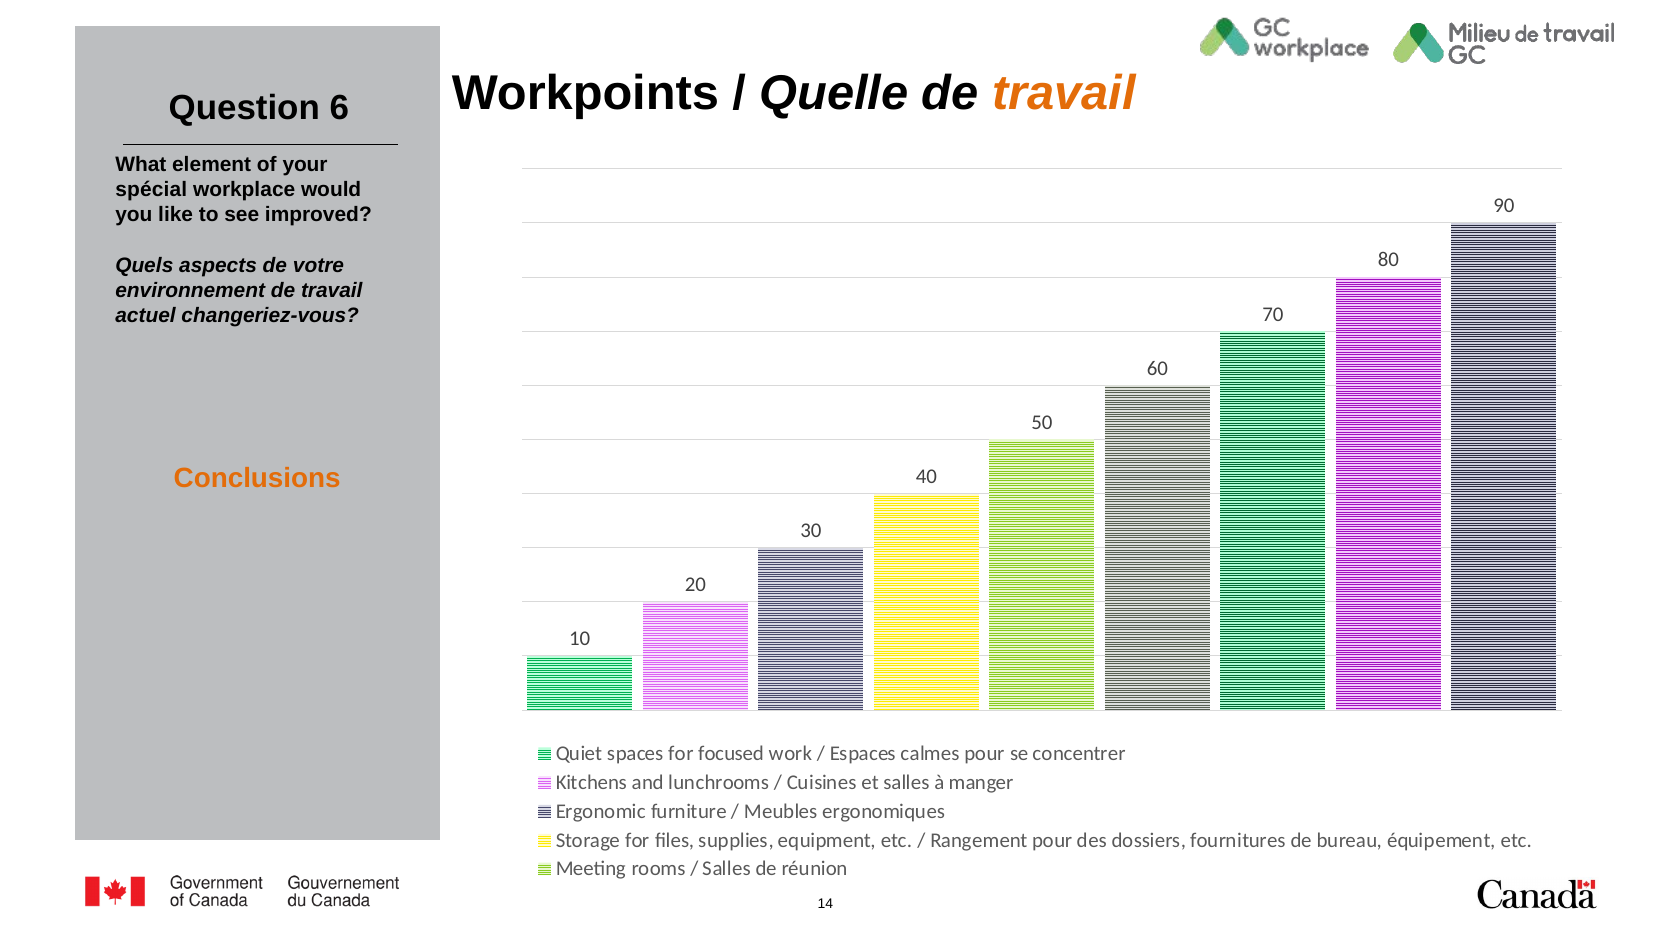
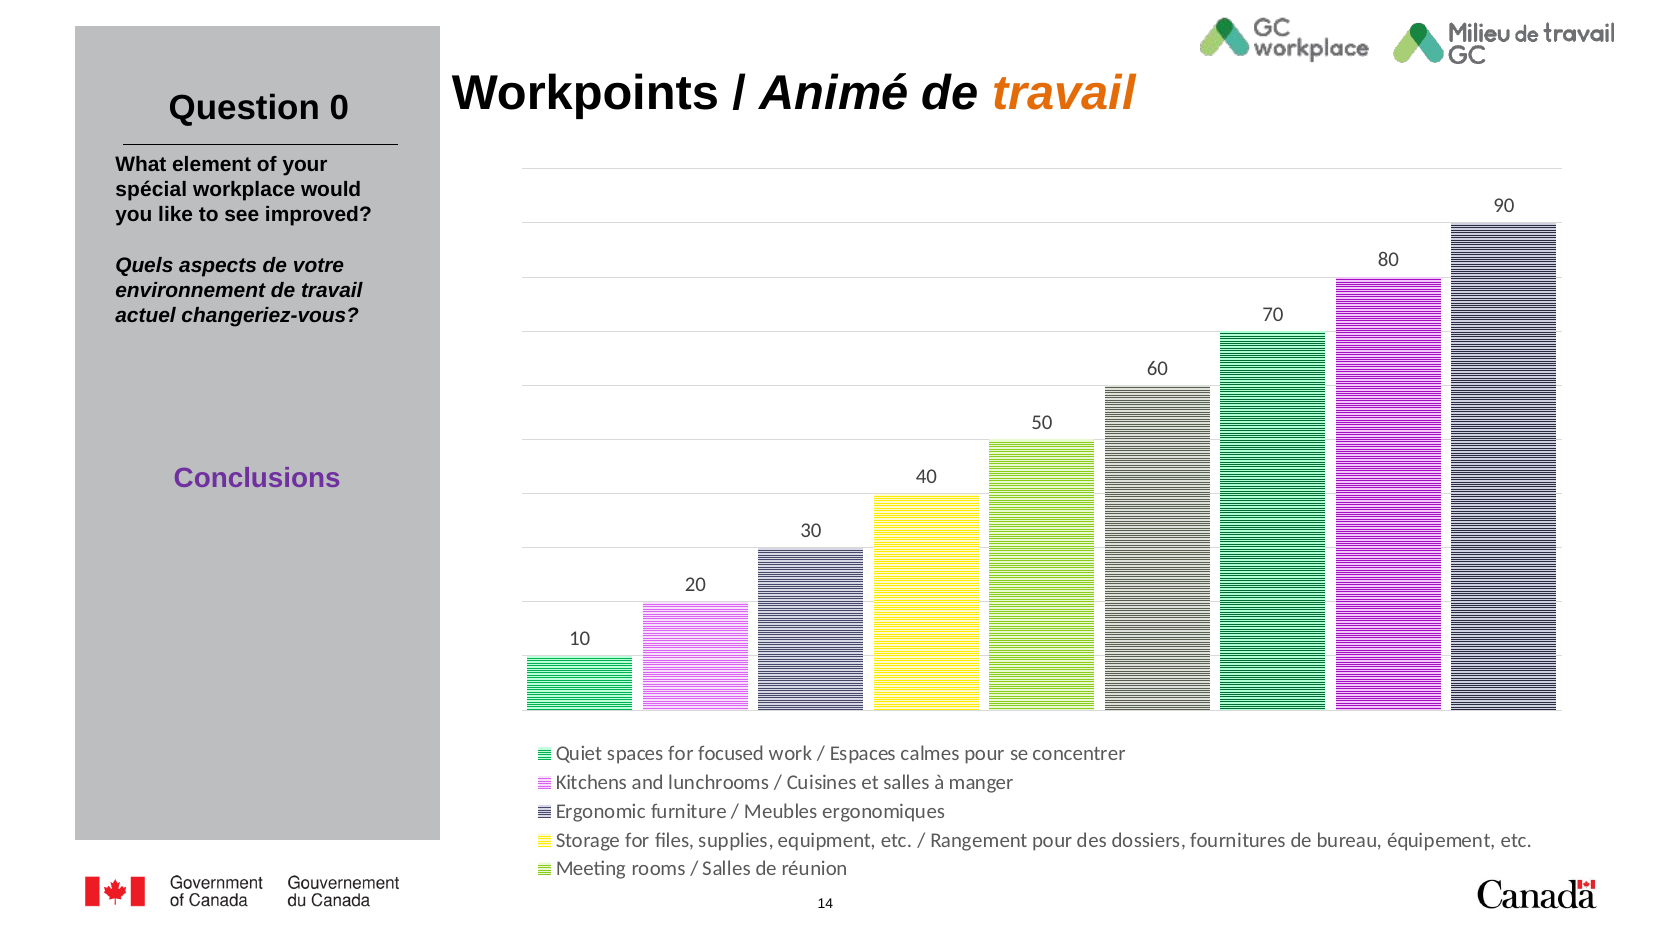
Quelle: Quelle -> Animé (834, 93)
6: 6 -> 0 (339, 108)
Conclusions colour: orange -> purple (257, 478)
